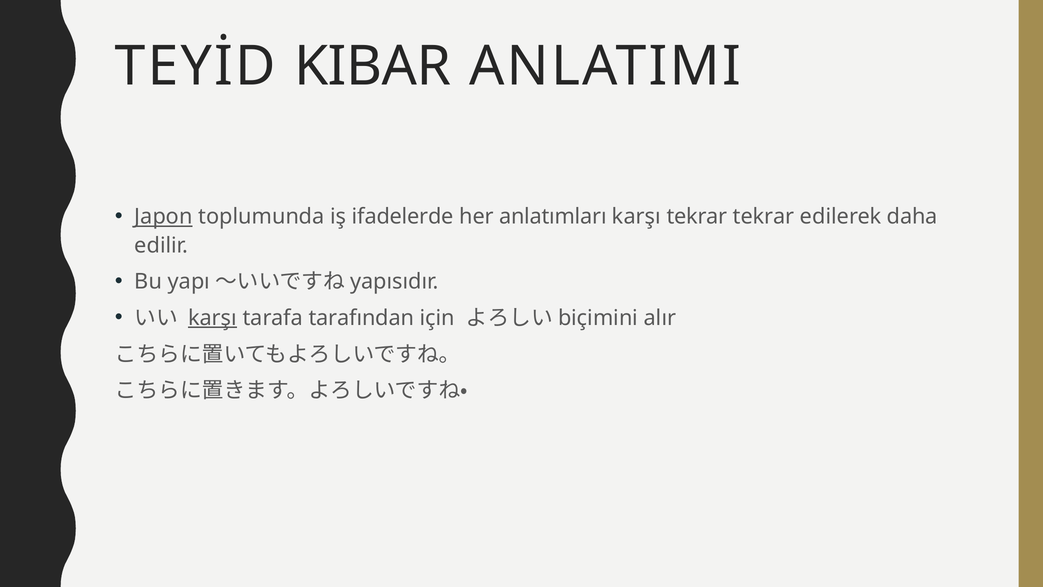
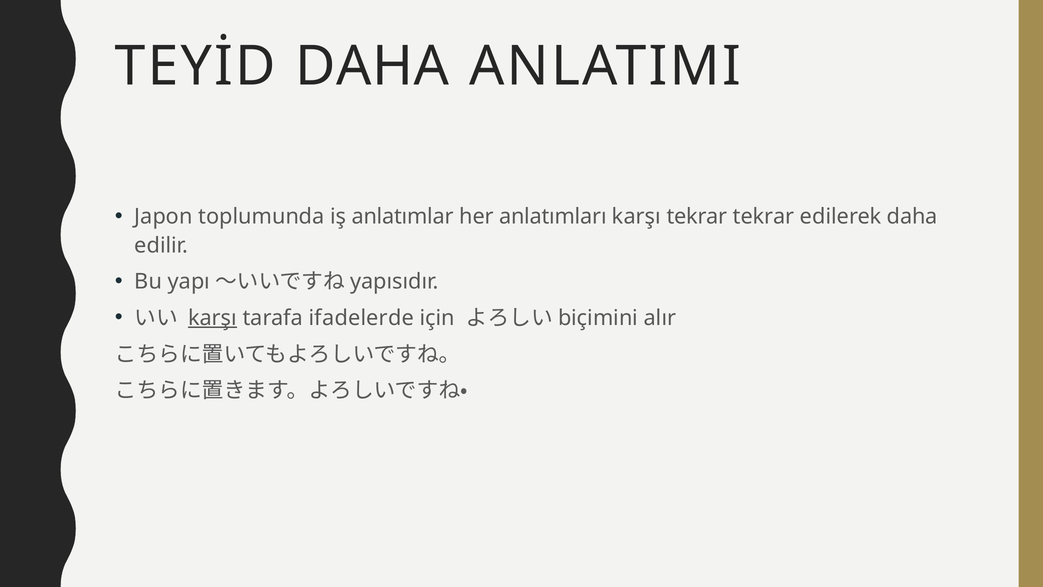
KIBAR: KIBAR -> DAHA (372, 66)
Japon underline: present -> none (164, 217)
ifadelerde: ifadelerde -> anlatımlar (403, 217)
tarafından: tarafından -> ifadelerde (361, 318)
